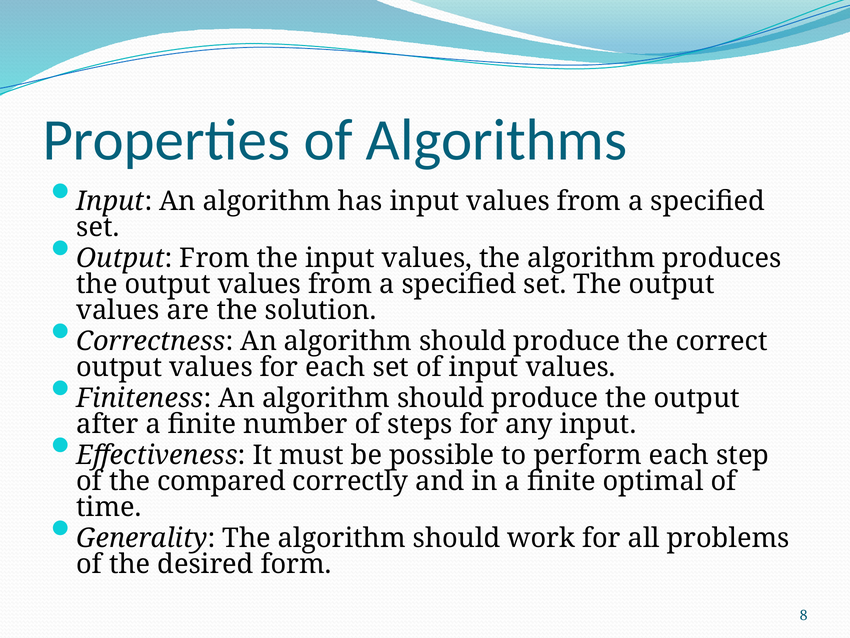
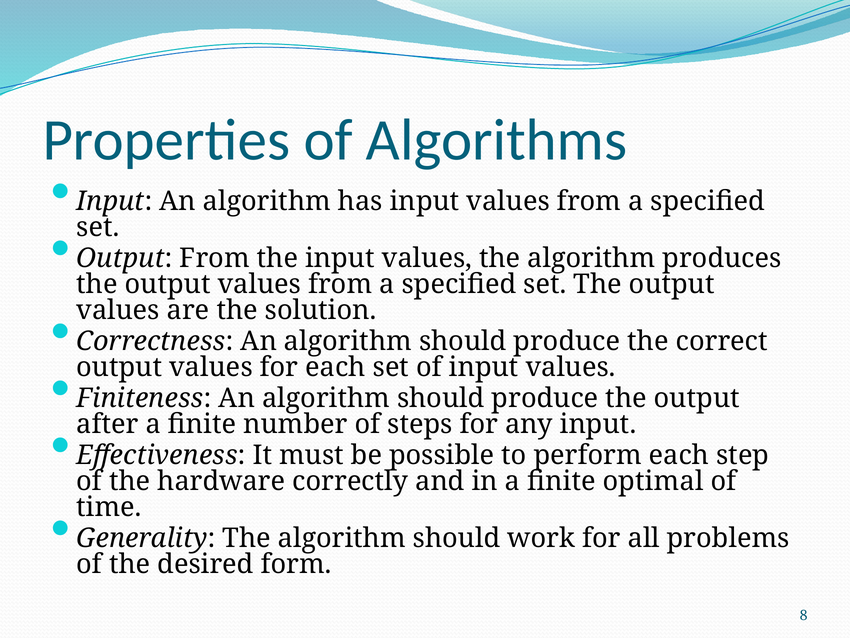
compared: compared -> hardware (221, 481)
